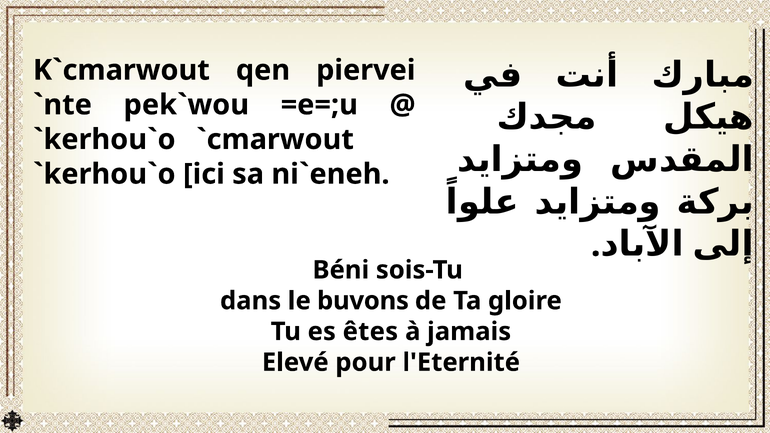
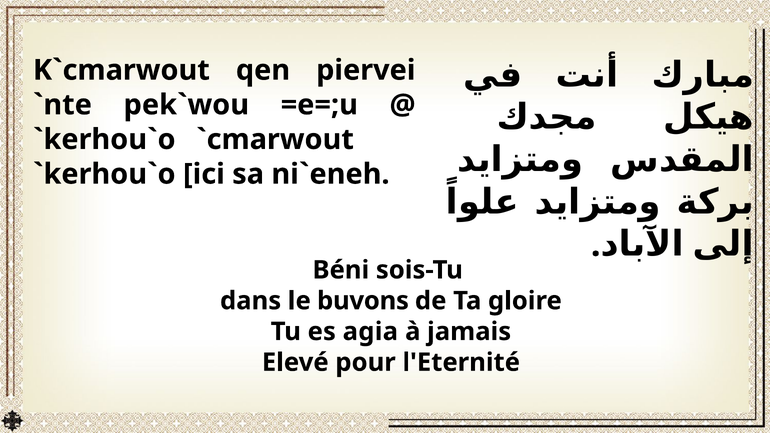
êtes: êtes -> agia (370, 332)
